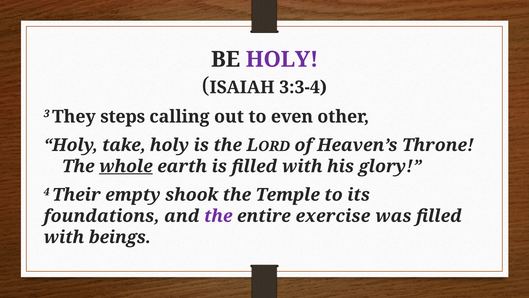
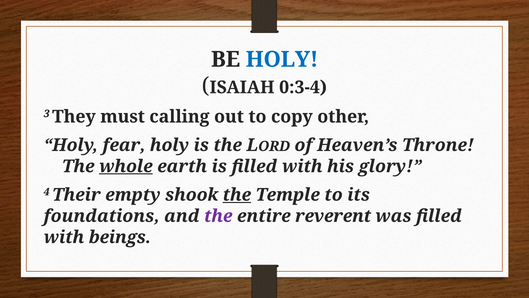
HOLY colour: purple -> blue (282, 59)
3:3-4: 3:3-4 -> 0:3-4 (303, 87)
steps: steps -> must (123, 117)
even: even -> copy (292, 117)
take: take -> fear (124, 145)
the underline: none -> present (237, 195)
exercise: exercise -> reverent (333, 216)
